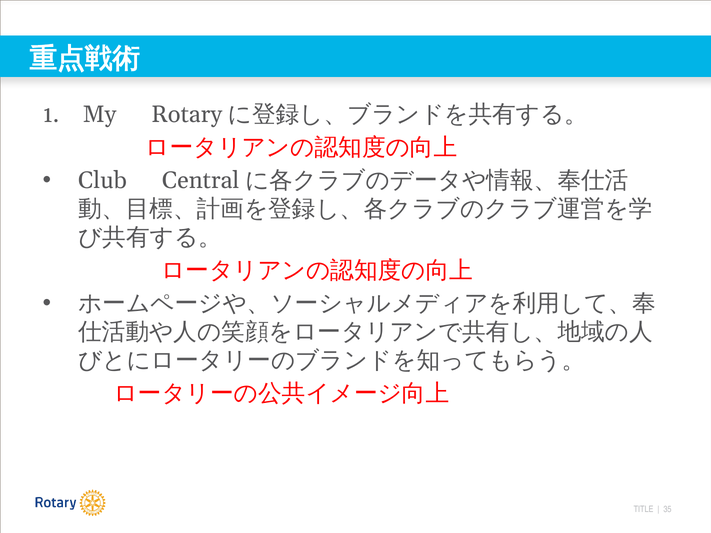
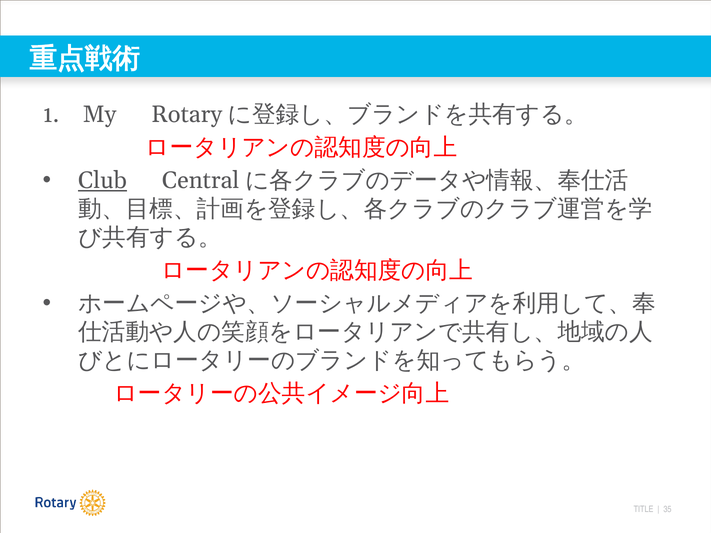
Club underline: none -> present (103, 181)
